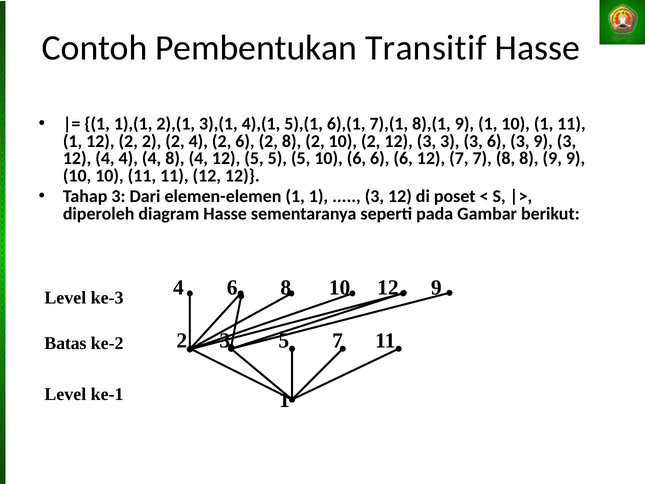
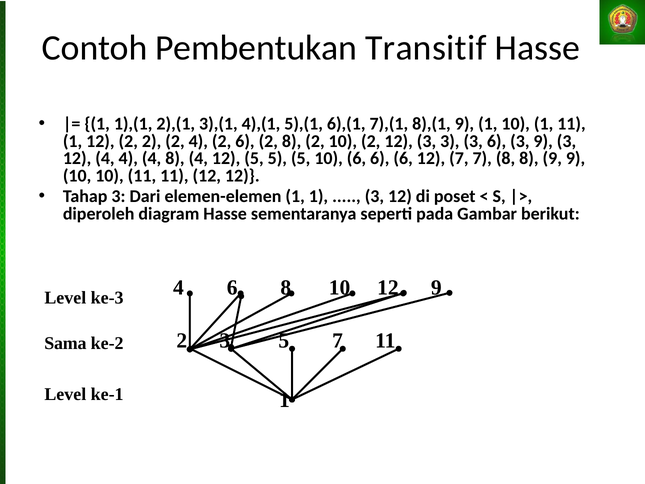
Batas: Batas -> Sama (65, 343)
